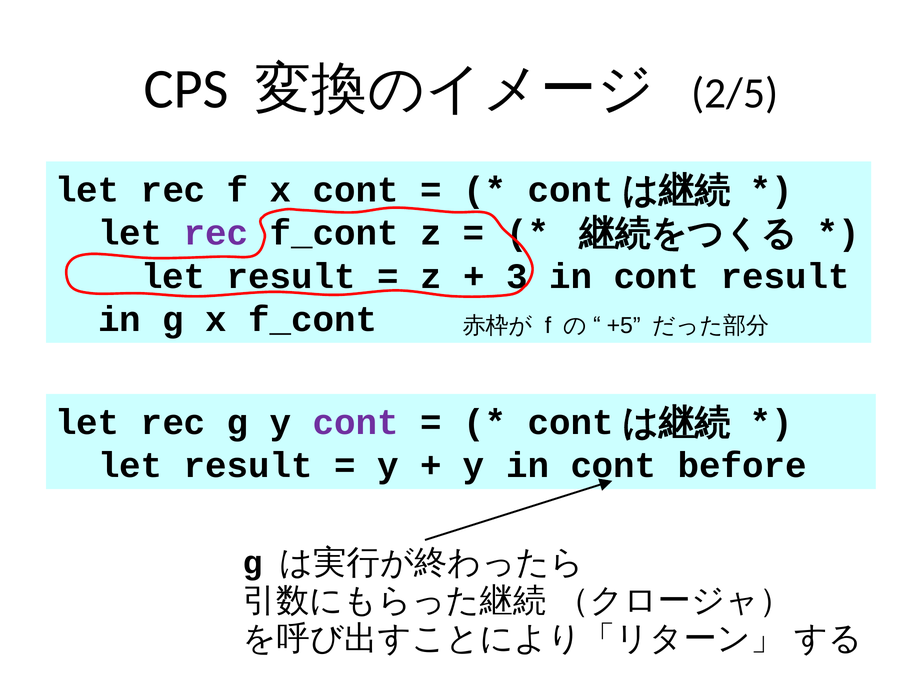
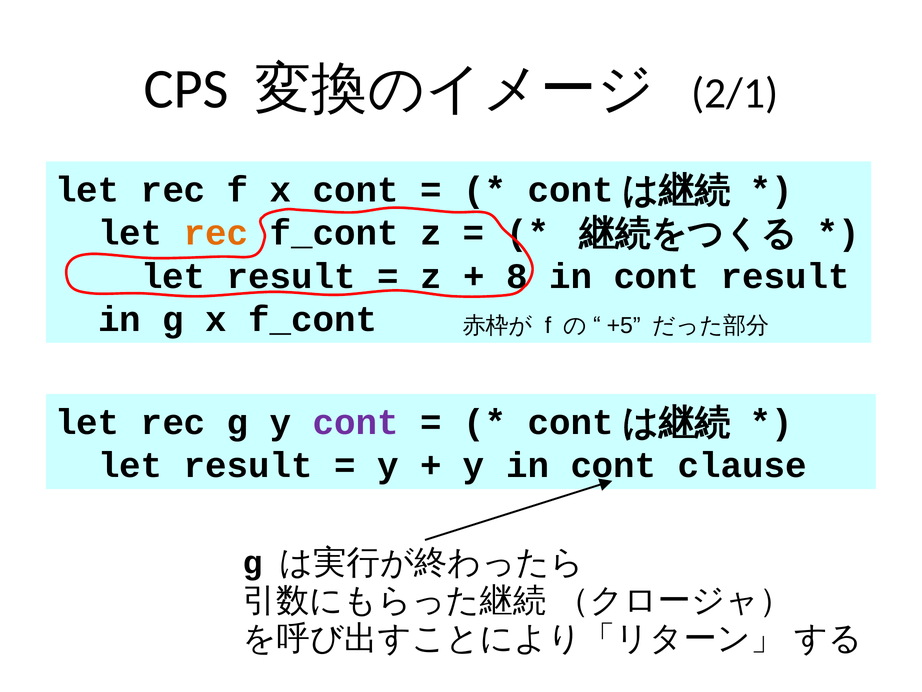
2/5: 2/5 -> 2/1 (735, 93)
rec colour: purple -> orange (216, 233)
3: 3 -> 8 (517, 276)
before: before -> clause (742, 465)
